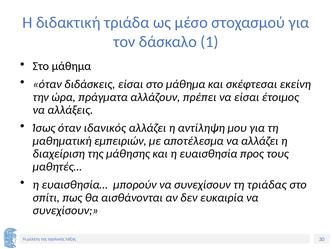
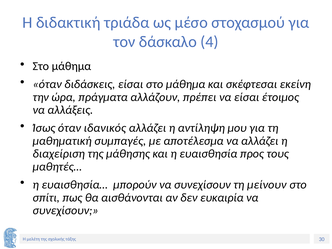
1: 1 -> 4 (209, 42)
εμπειριών: εμπειριών -> συμπαγές (120, 141)
τριάδας: τριάδας -> μείνουν (267, 185)
